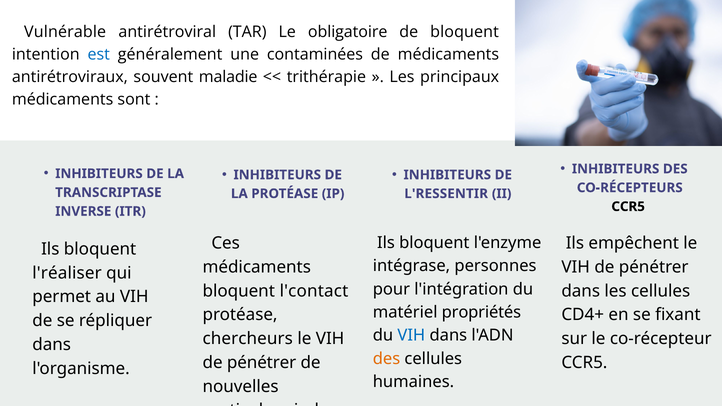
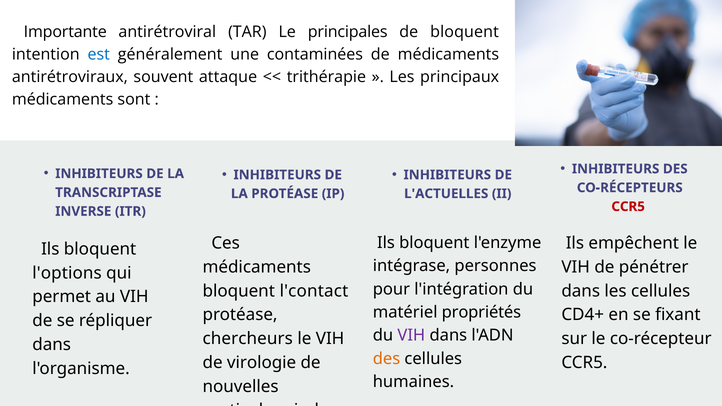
Vulnérable: Vulnérable -> Importante (65, 32)
obligatoire: obligatoire -> principales (348, 32)
maladie: maladie -> attaque (228, 77)
L'RESSENTIR: L'RESSENTIR -> L'ACTUELLES (446, 194)
CCR5 colour: black -> red (628, 207)
l'réaliser: l'réaliser -> l'options (67, 273)
VIH colour: blue -> purple (411, 336)
pénétrer: pénétrer -> virologie (262, 363)
